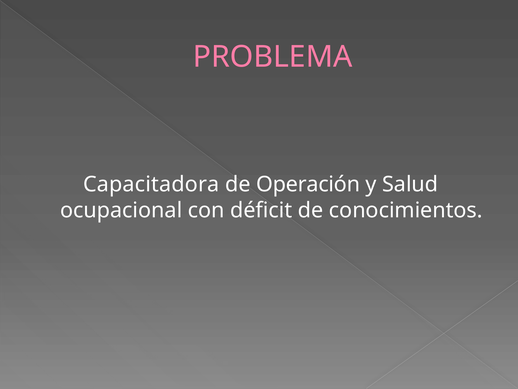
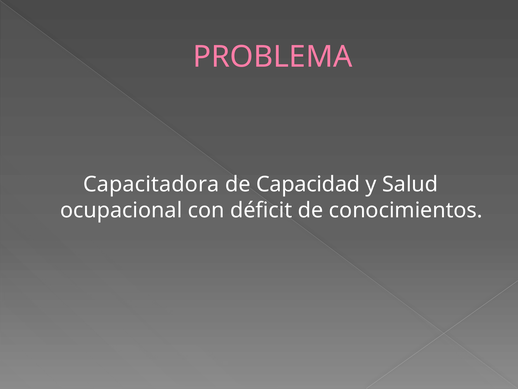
Operación: Operación -> Capacidad (308, 184)
